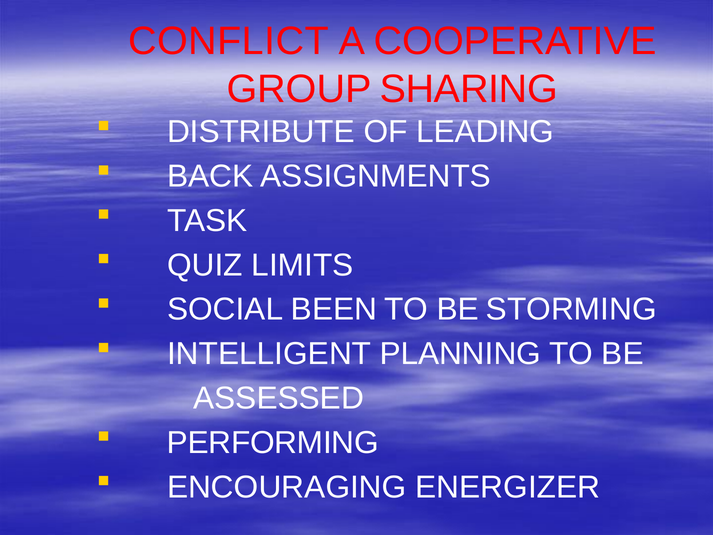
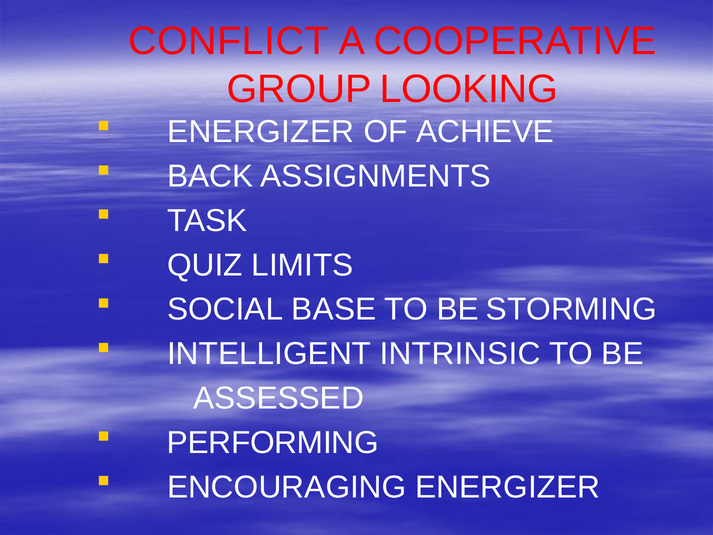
SHARING: SHARING -> LOOKING (469, 89)
DISTRIBUTE: DISTRIBUTE -> ENERGIZER (261, 132)
LEADING: LEADING -> ACHIEVE (485, 132)
BEEN: BEEN -> BASE (334, 309)
PLANNING: PLANNING -> INTRINSIC (460, 354)
